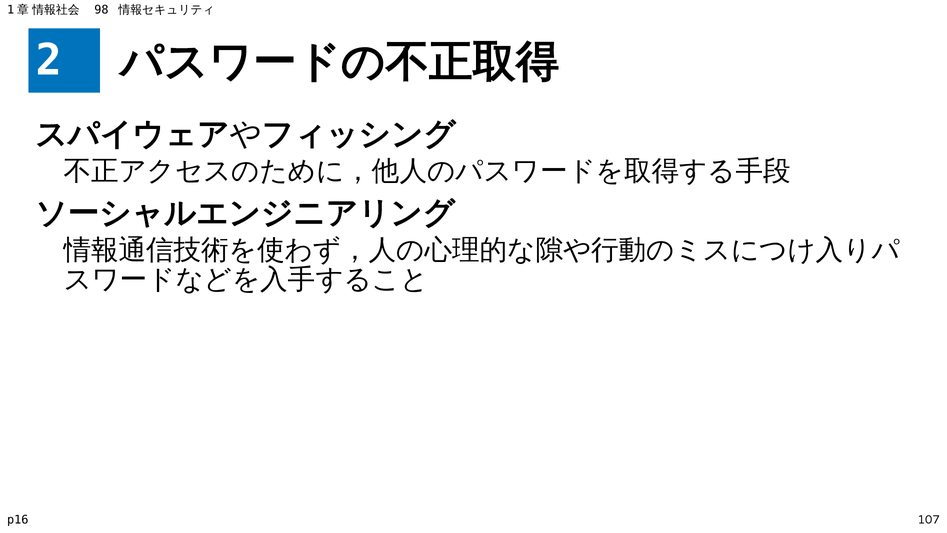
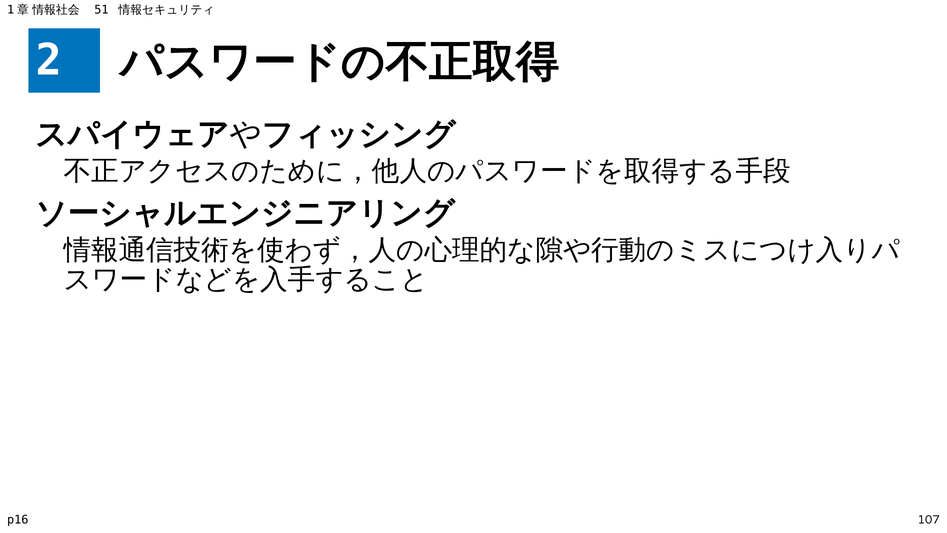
98: 98 -> 51 (101, 10)
